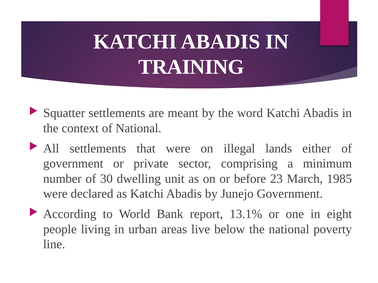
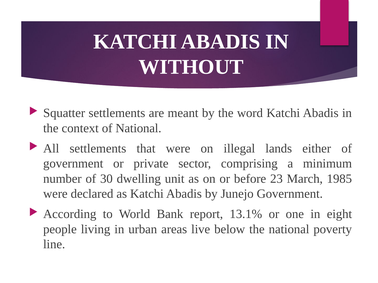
TRAINING: TRAINING -> WITHOUT (191, 67)
